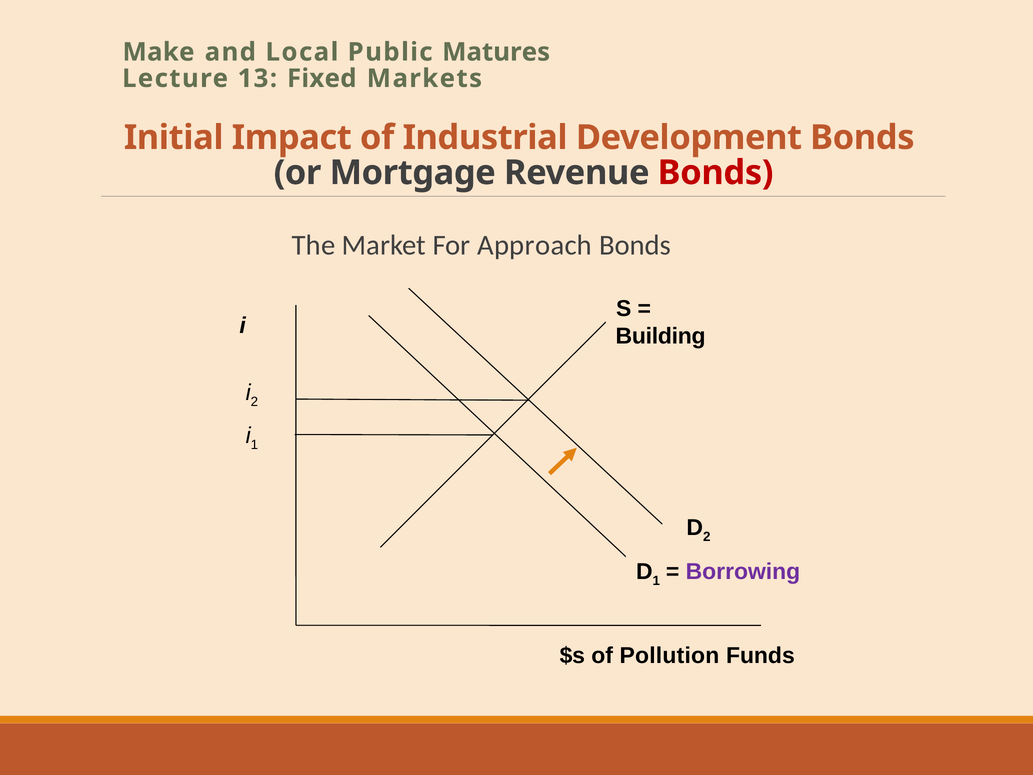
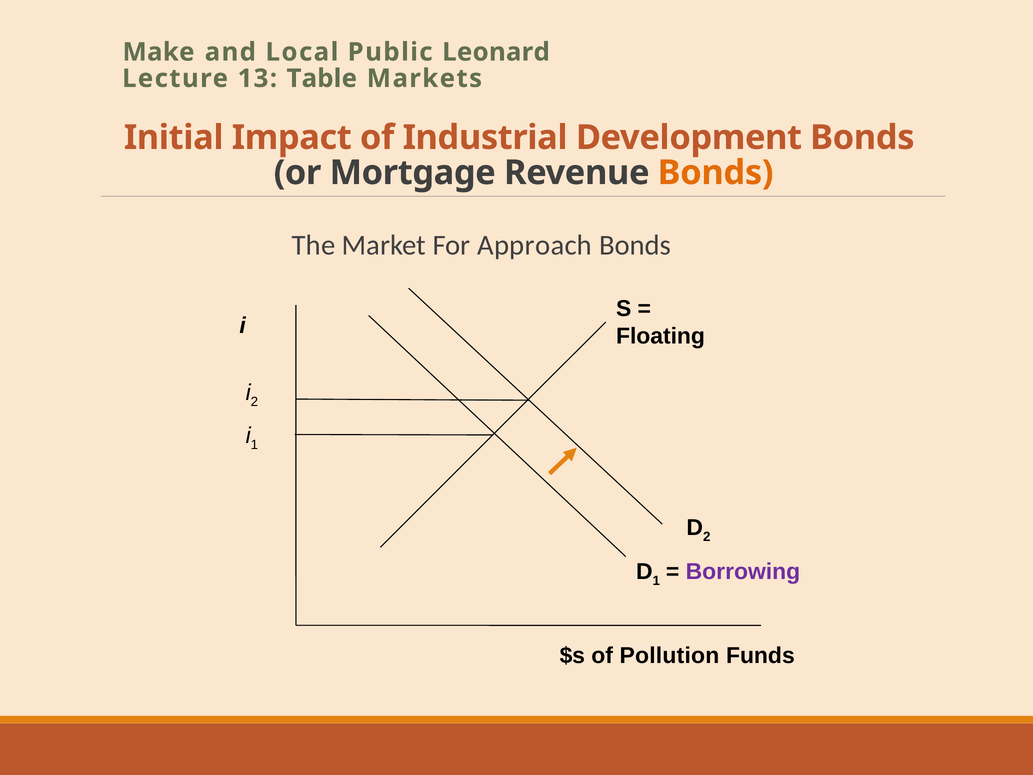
Matures: Matures -> Leonard (496, 52)
Fixed: Fixed -> Table (322, 78)
Bonds colour: red -> orange (716, 173)
Building: Building -> Floating (660, 336)
